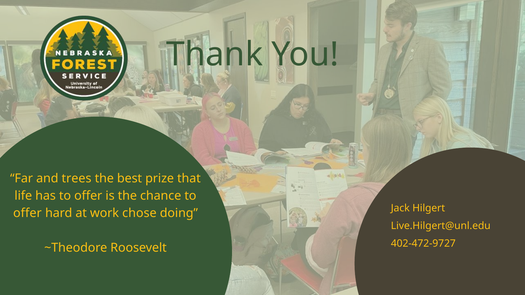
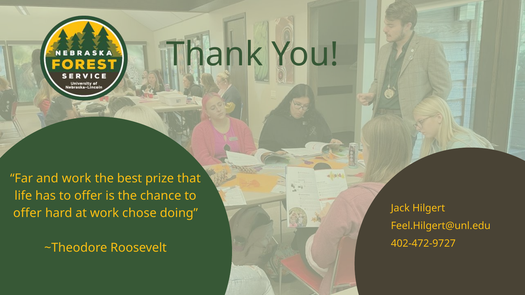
and trees: trees -> work (77, 179)
Live.Hilgert@unl.edu: Live.Hilgert@unl.edu -> Feel.Hilgert@unl.edu (441, 226)
